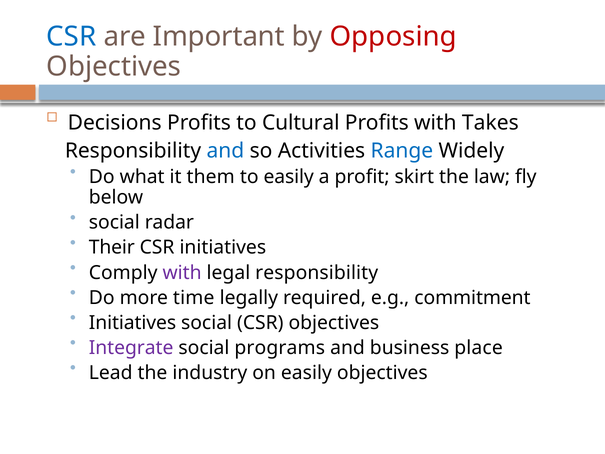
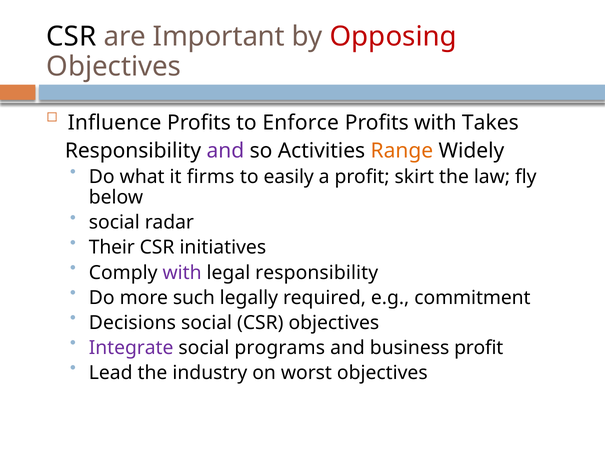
CSR colour: blue -> black (71, 37)
Decisions: Decisions -> Influence (115, 123)
Cultural: Cultural -> Enforce (301, 123)
and colour: blue -> purple (225, 151)
Range colour: blue -> orange (402, 151)
them: them -> firms (211, 177)
time: time -> such (194, 297)
Initiatives: Initiatives -> Decisions (132, 322)
business place: place -> profit (479, 348)
on easily: easily -> worst (306, 373)
